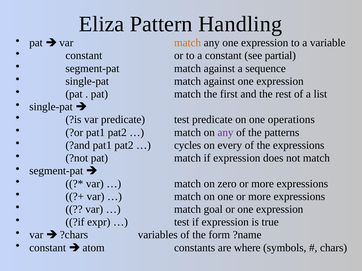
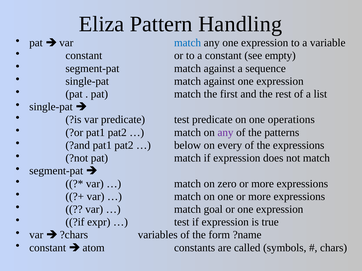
match colour: orange -> blue (188, 43)
partial: partial -> empty (280, 56)
cycles: cycles -> below (188, 145)
where: where -> called (247, 248)
